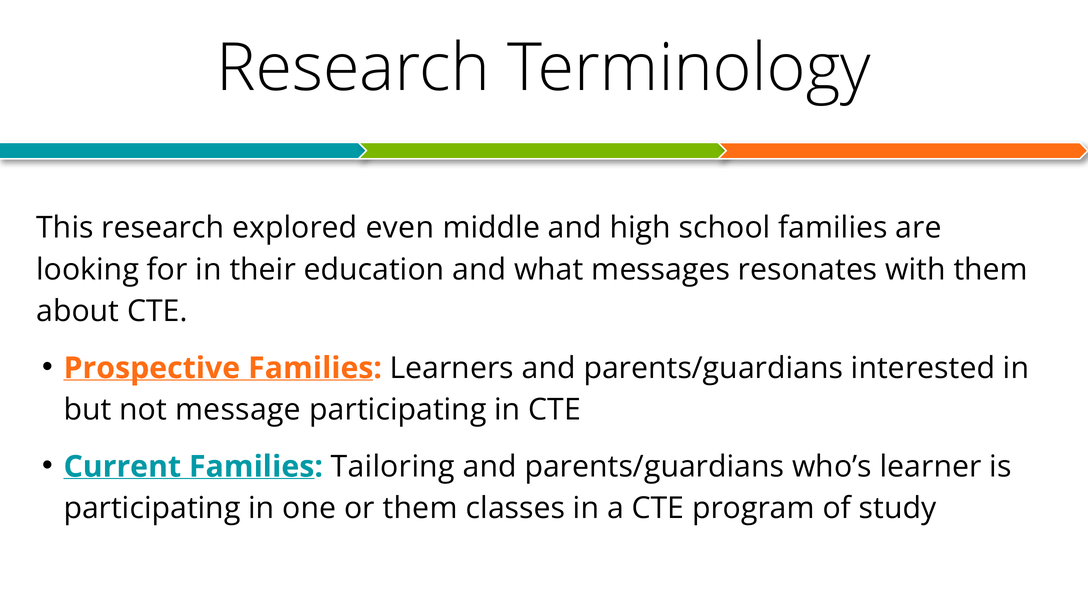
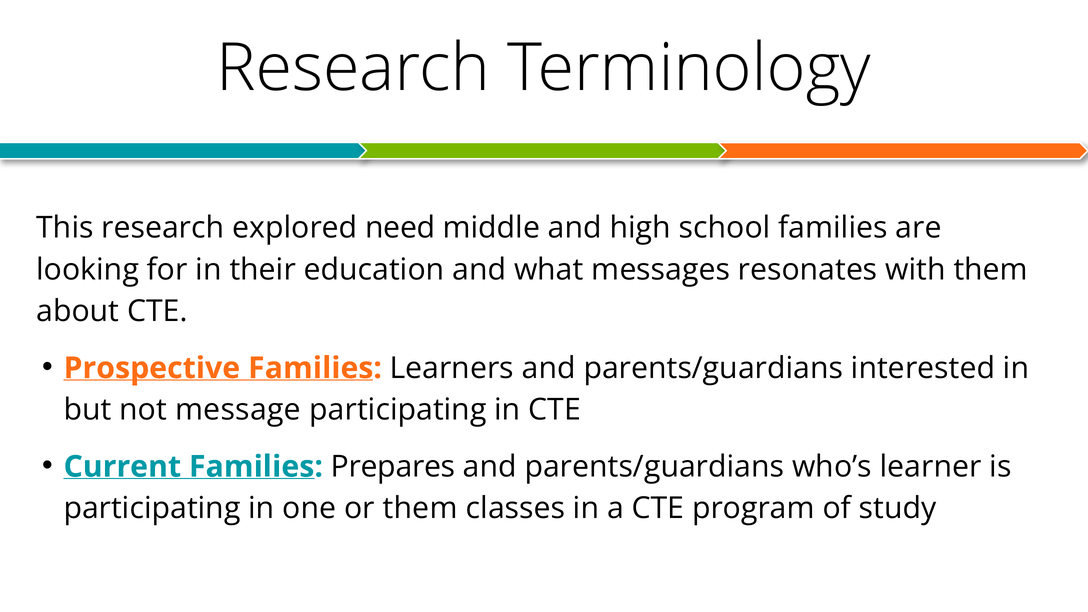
even: even -> need (400, 228)
Tailoring: Tailoring -> Prepares (393, 467)
